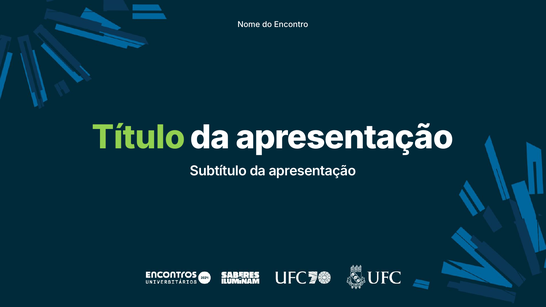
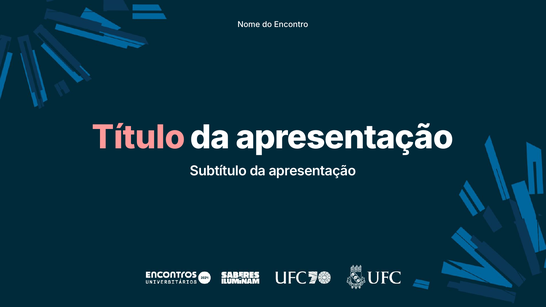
Título colour: light green -> pink (139, 138)
